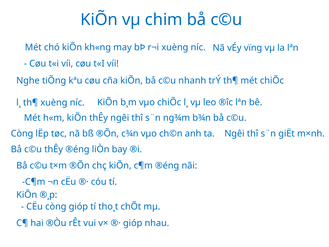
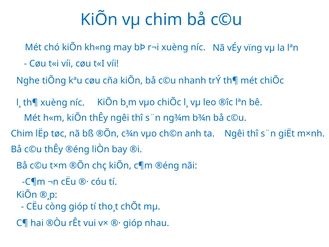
Còng: Còng -> Chim (22, 133)
